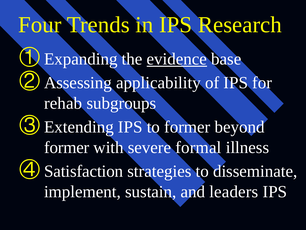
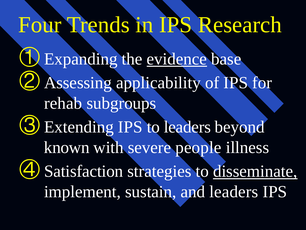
to former: former -> leaders (187, 127)
former: former -> known (67, 147)
formal: formal -> people (198, 147)
disseminate underline: none -> present (255, 171)
